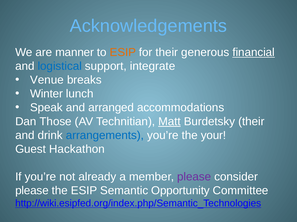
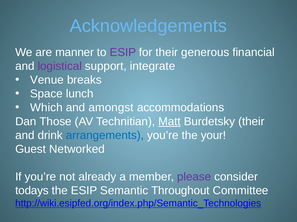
ESIP colour: orange -> purple (123, 52)
financial underline: present -> none (254, 52)
logistical colour: blue -> purple (60, 66)
Winter: Winter -> Space (46, 94)
Speak: Speak -> Which (46, 108)
arranged: arranged -> amongst (111, 108)
Hackathon: Hackathon -> Networked (77, 150)
please: please -> todays (32, 191)
Opportunity: Opportunity -> Throughout (180, 191)
